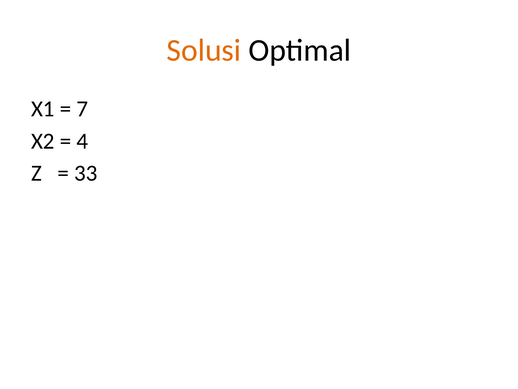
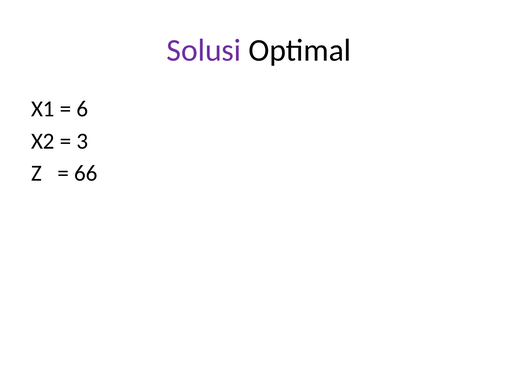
Solusi colour: orange -> purple (204, 50)
7: 7 -> 6 (82, 109)
4: 4 -> 3 (82, 141)
33: 33 -> 66 (86, 173)
